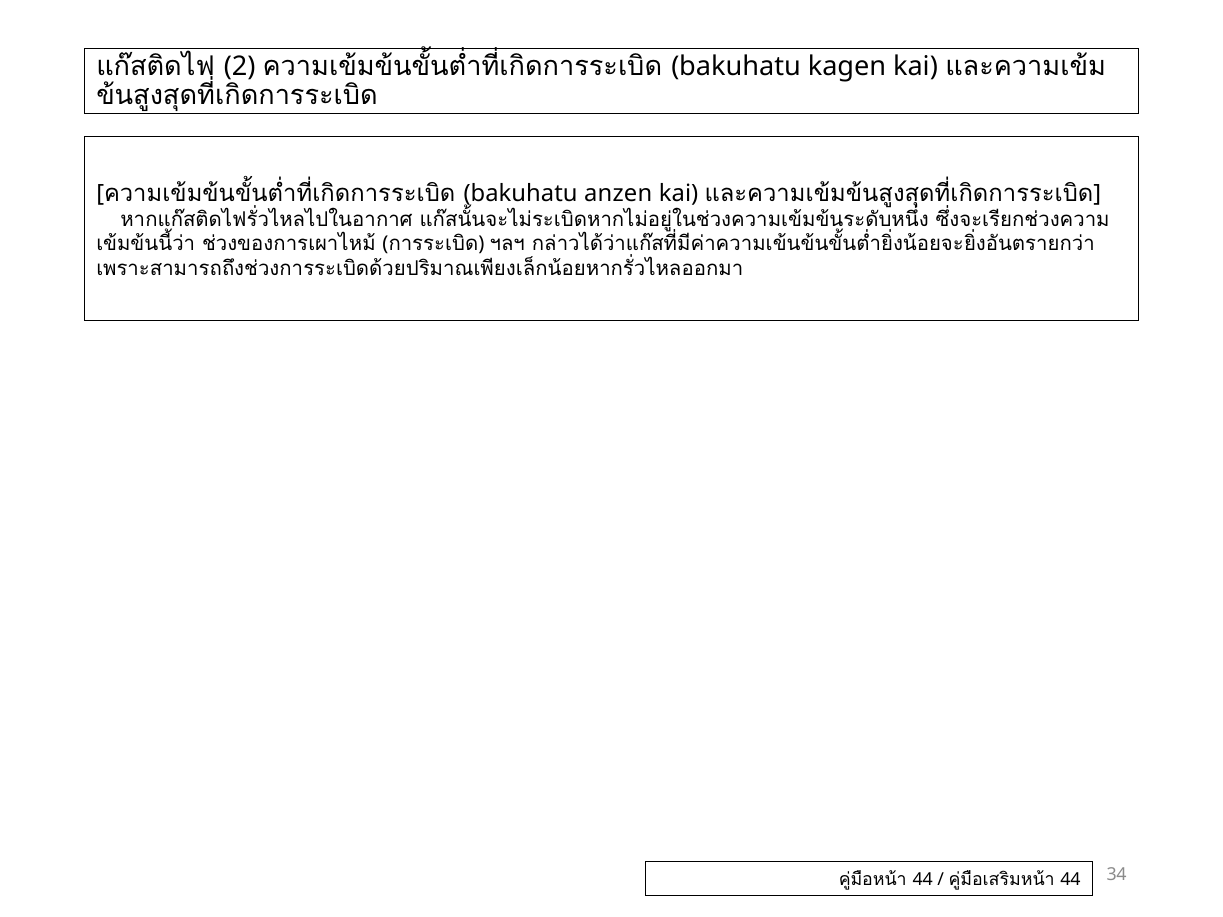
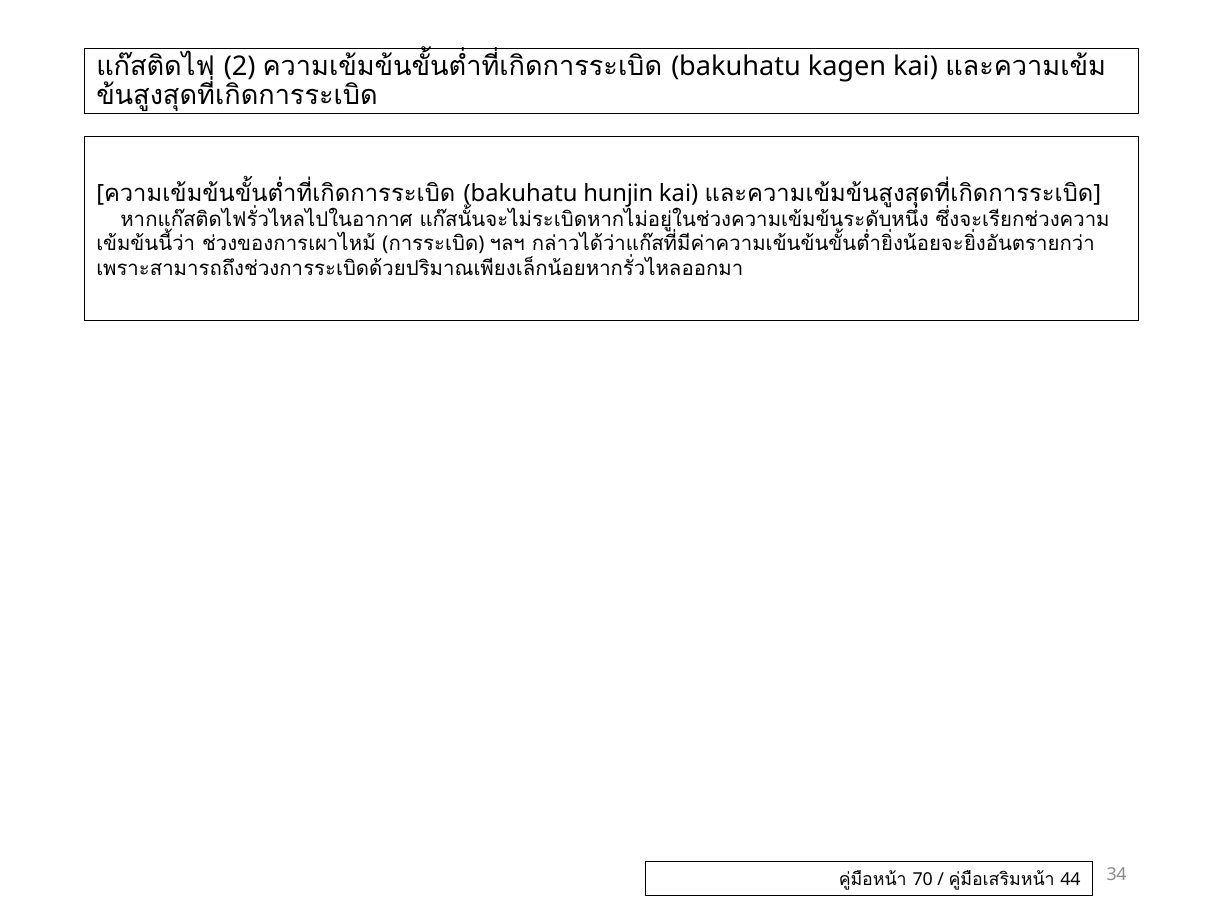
anzen: anzen -> hunjin (618, 194)
44: 44 -> 70 (923, 880)
